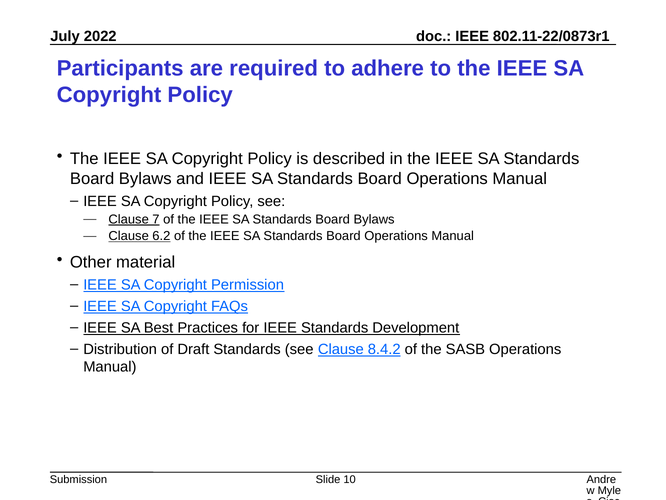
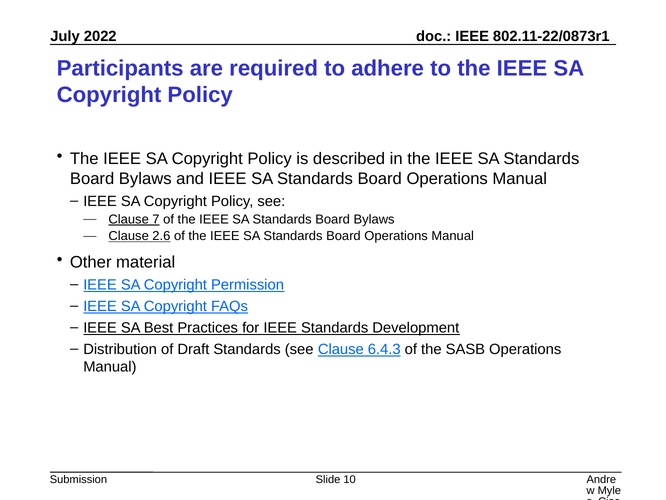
6.2: 6.2 -> 2.6 (161, 236)
8.4.2: 8.4.2 -> 6.4.3 (384, 349)
